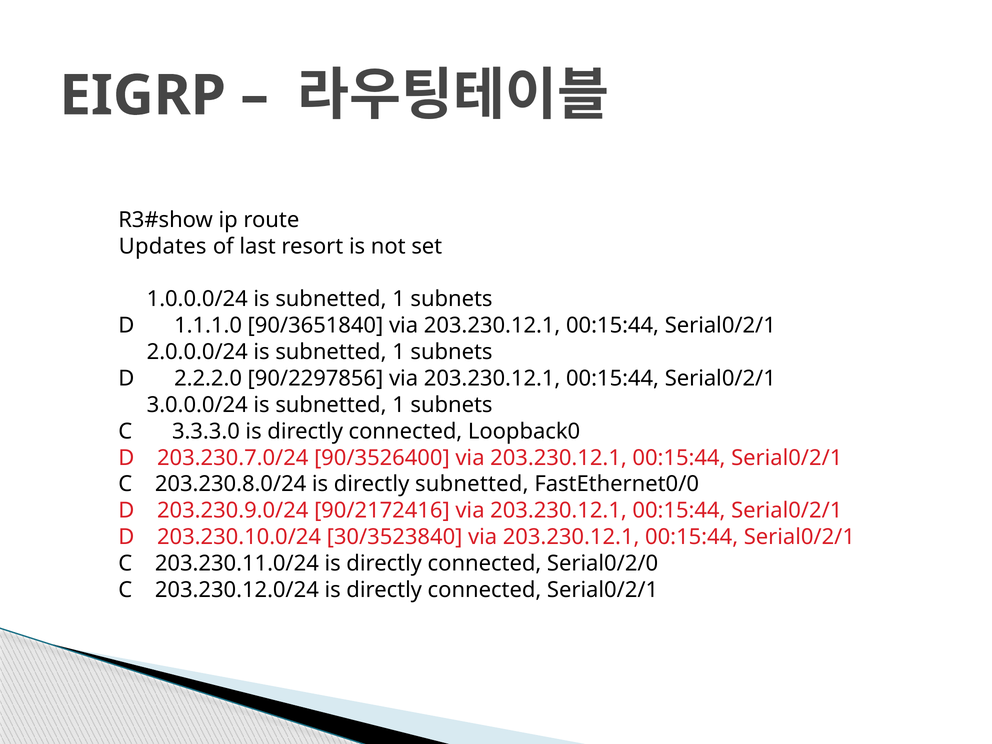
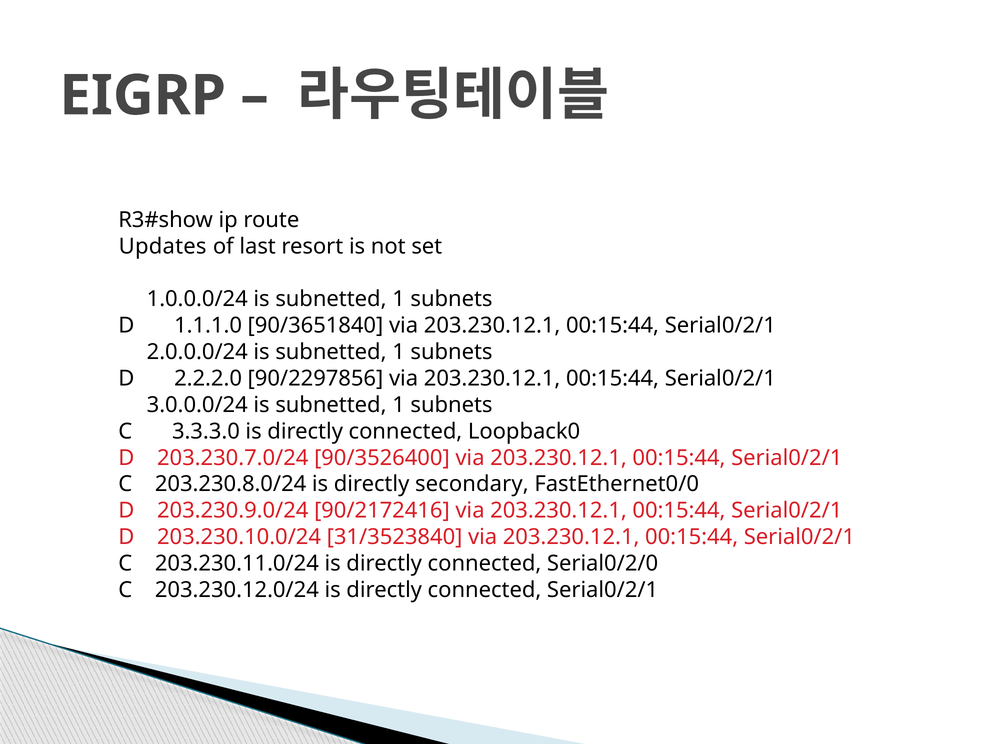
directly subnetted: subnetted -> secondary (472, 484)
30/3523840: 30/3523840 -> 31/3523840 (395, 537)
